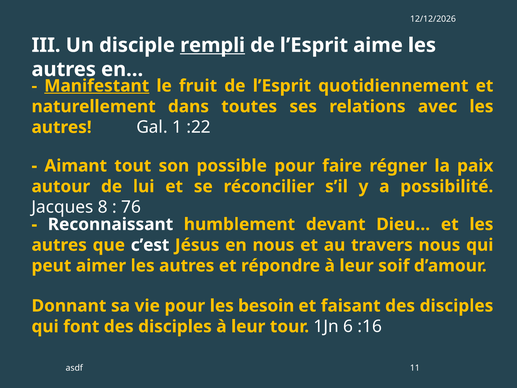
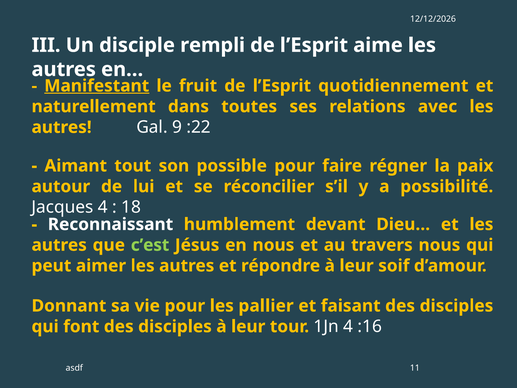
rempli underline: present -> none (213, 45)
1: 1 -> 9 (177, 127)
Jacques 8: 8 -> 4 (103, 207)
76: 76 -> 18 (131, 207)
c’est colour: white -> light green (150, 245)
besoin: besoin -> pallier (266, 306)
1Jn 6: 6 -> 4 (348, 326)
